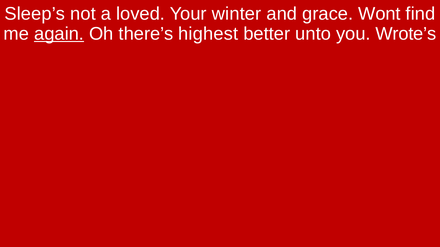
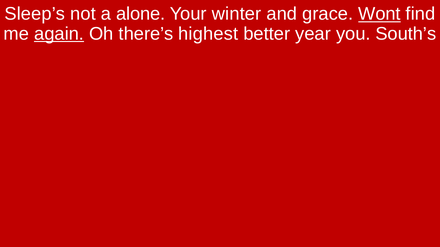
loved: loved -> alone (141, 14)
Wont underline: none -> present (379, 14)
unto: unto -> year (313, 34)
Wrote’s: Wrote’s -> South’s (406, 34)
